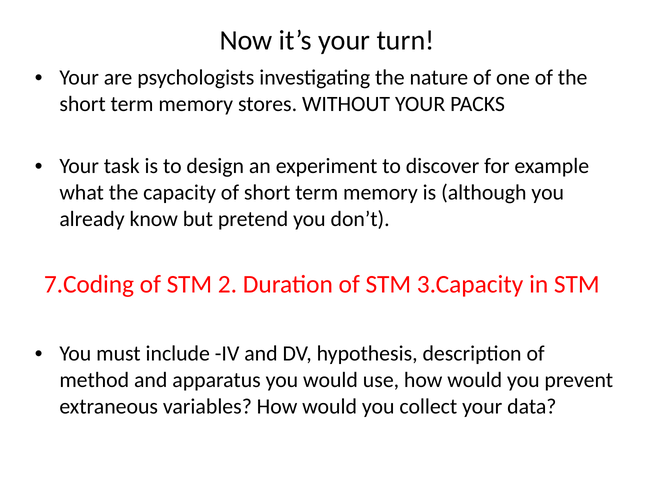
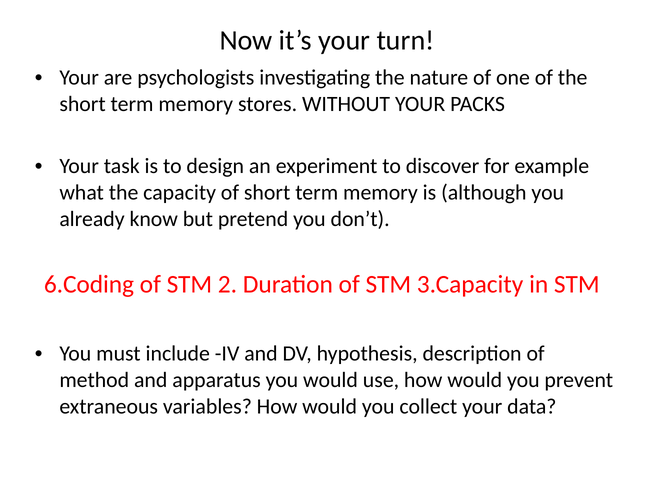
7.Coding: 7.Coding -> 6.Coding (89, 284)
